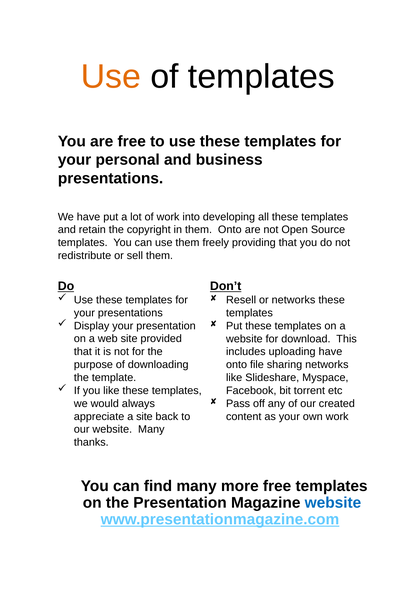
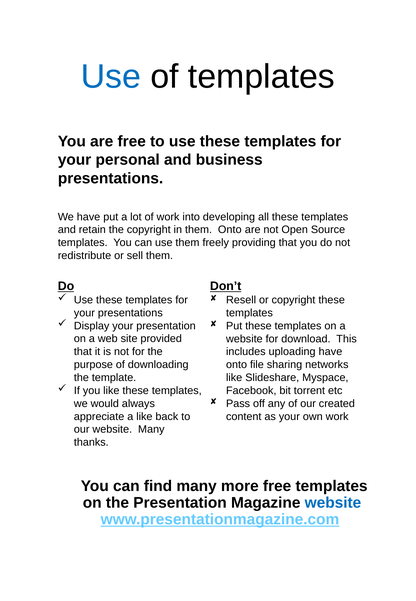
Use colour: orange -> blue (111, 76)
or networks: networks -> copyright (294, 300)
a site: site -> like (144, 416)
